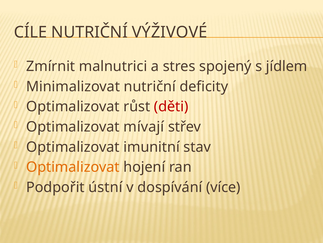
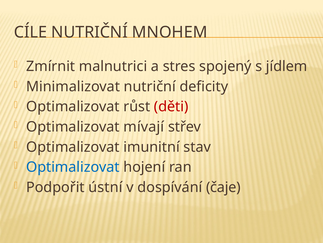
VÝŽIVOVÉ: VÝŽIVOVÉ -> MNOHEM (170, 32)
Optimalizovat colour: orange -> blue (73, 167)
více: více -> čaje (223, 187)
